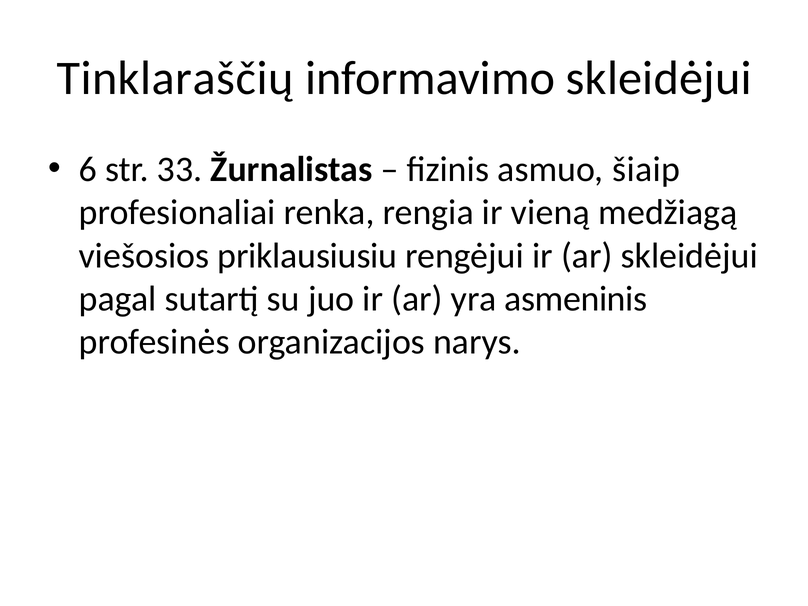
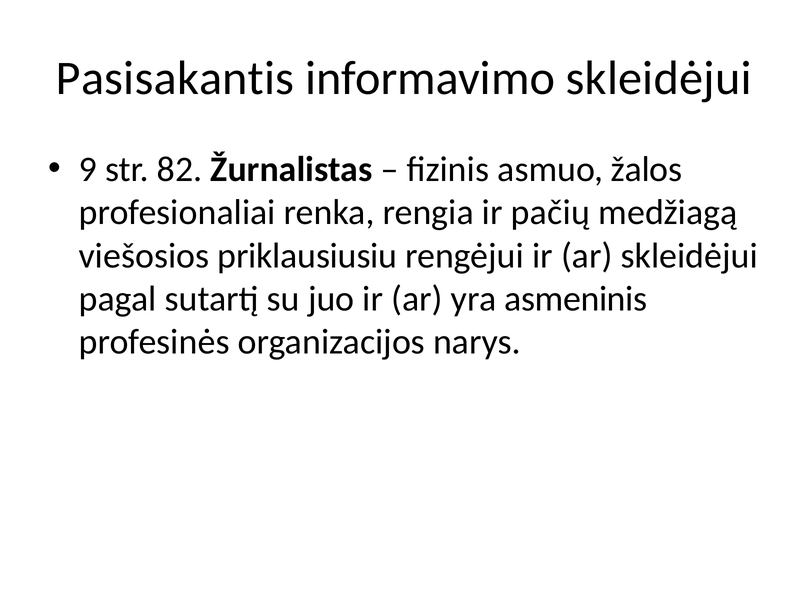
Tinklaraščių: Tinklaraščių -> Pasisakantis (175, 78)
6: 6 -> 9 (88, 170)
33: 33 -> 82 (180, 170)
šiaip: šiaip -> žalos (647, 170)
vieną: vieną -> pačių (550, 213)
